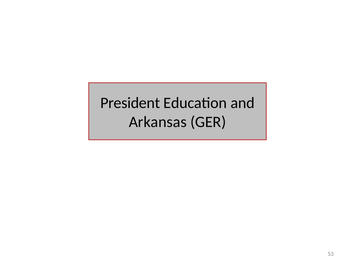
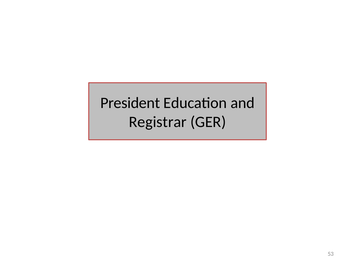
Arkansas: Arkansas -> Registrar (158, 122)
